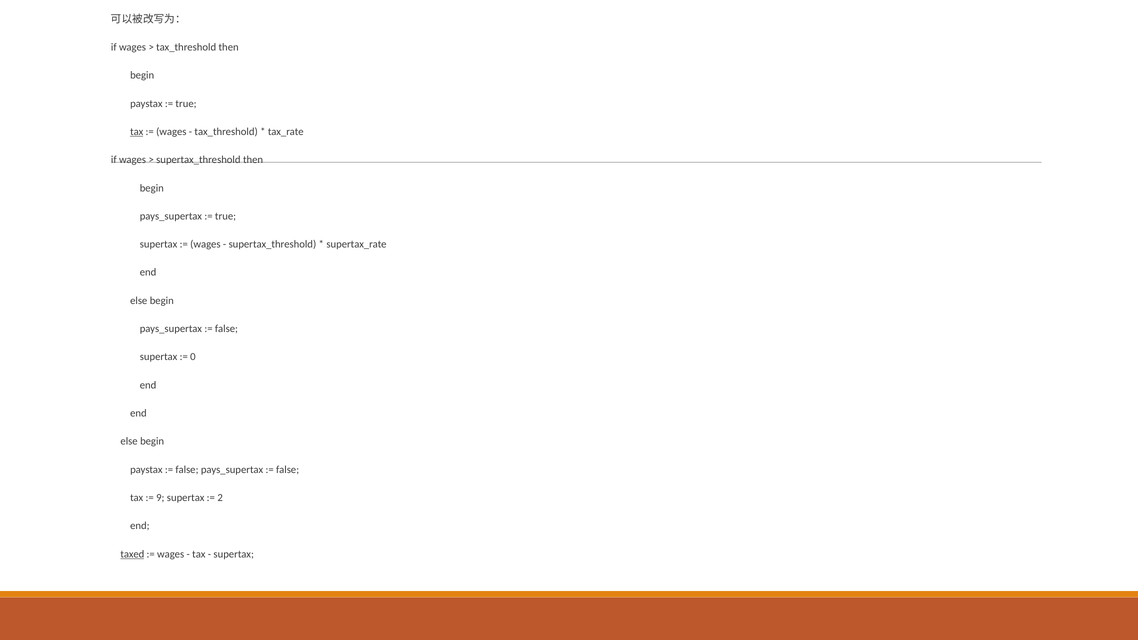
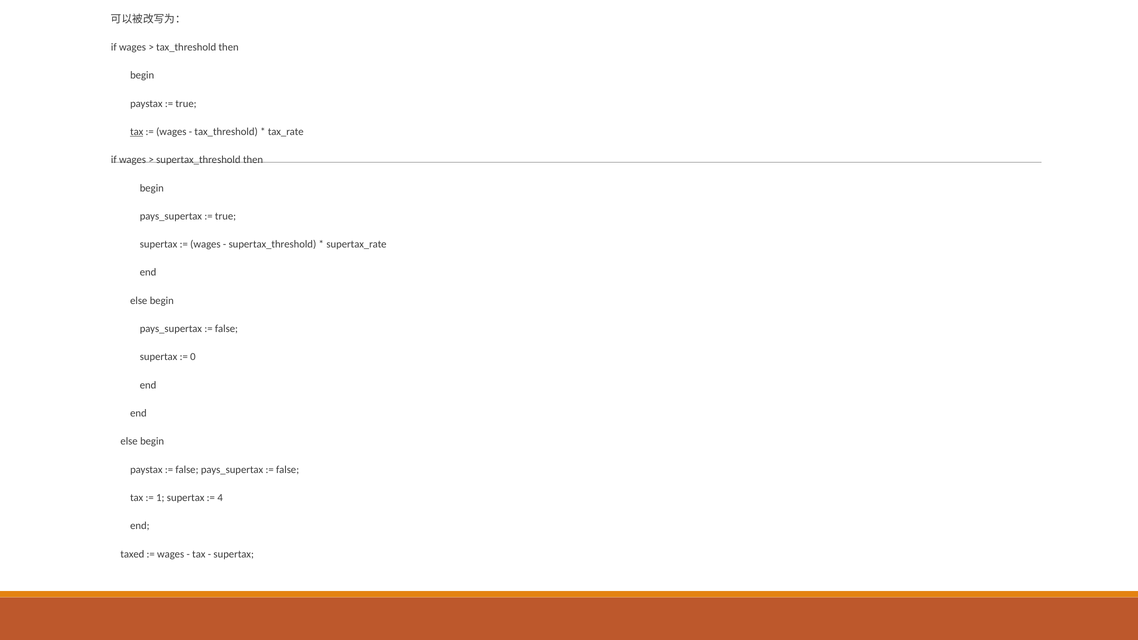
9: 9 -> 1 (160, 498)
2: 2 -> 4 (220, 498)
taxed underline: present -> none (132, 554)
